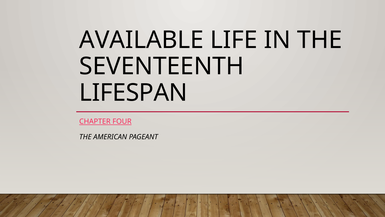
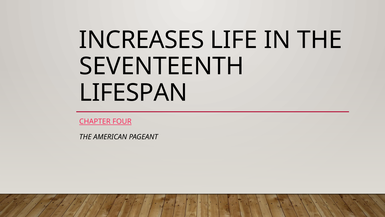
AVAILABLE: AVAILABLE -> INCREASES (142, 40)
